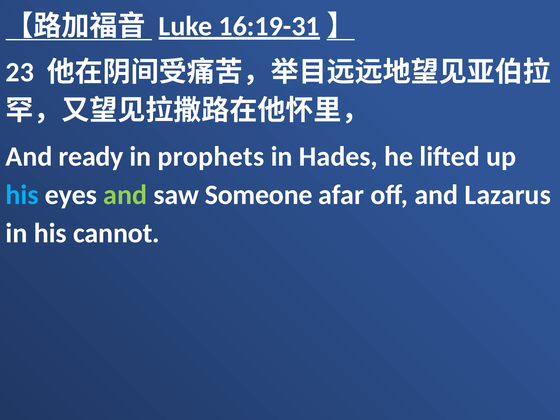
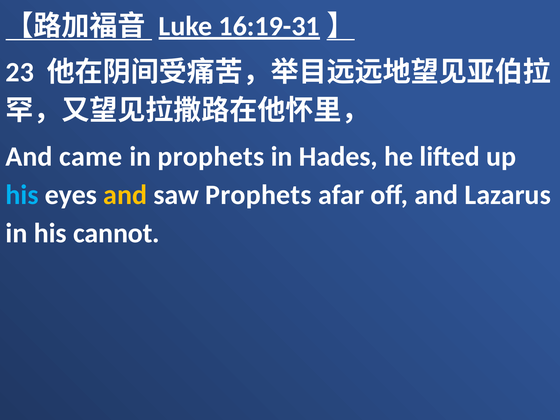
ready: ready -> came (91, 157)
and colour: light green -> yellow (125, 195)
saw Someone: Someone -> Prophets (258, 195)
